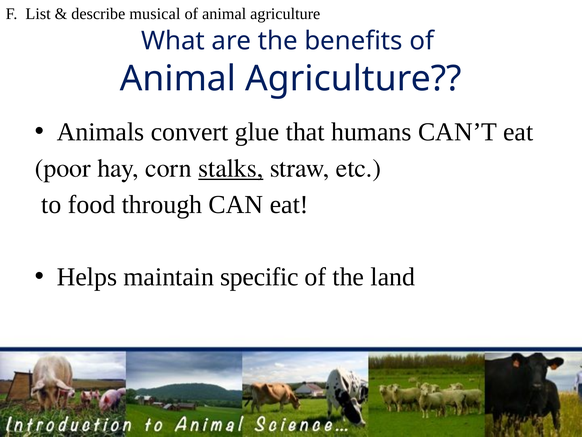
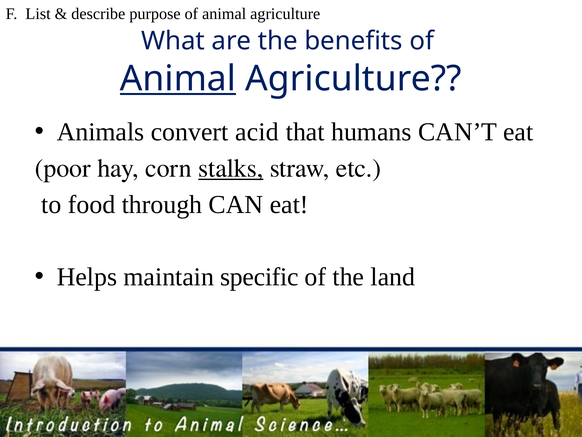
musical: musical -> purpose (155, 14)
Animal underline: none -> present (178, 79)
glue: glue -> acid (257, 132)
